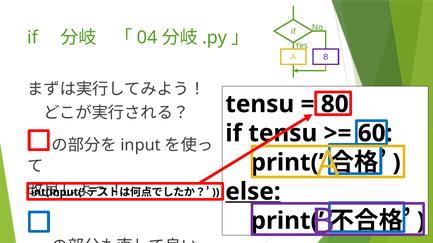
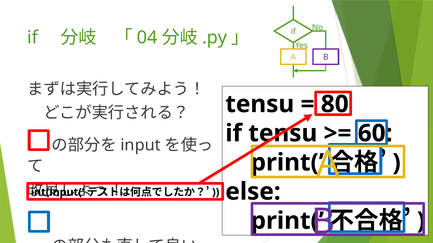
else underline: present -> none (253, 192)
